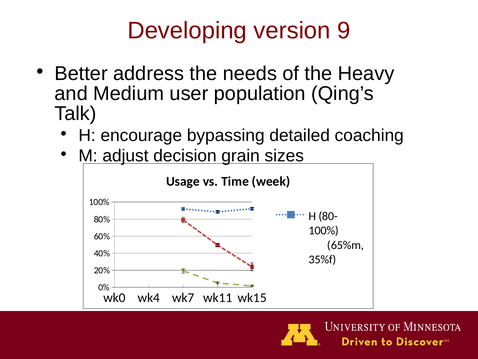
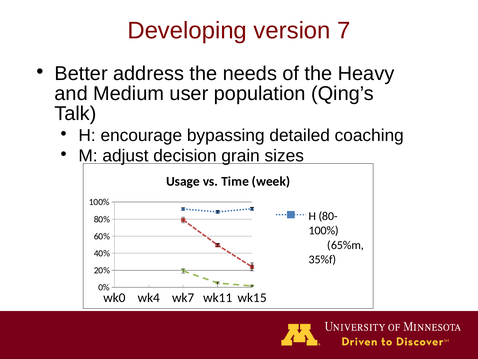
9: 9 -> 7 (344, 30)
